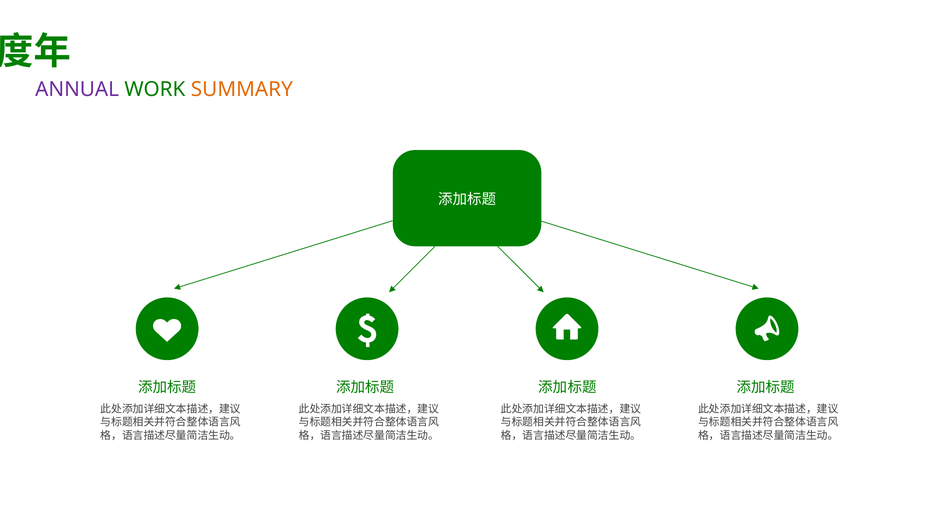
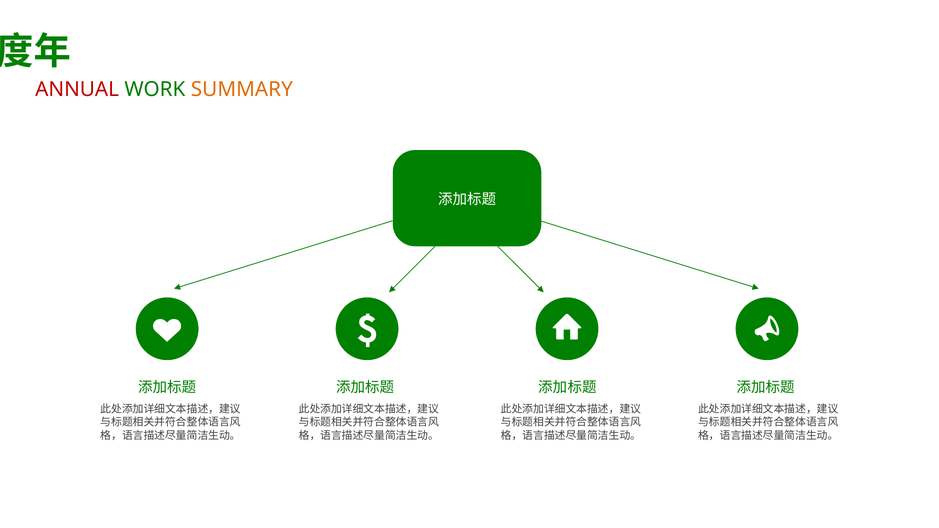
ANNUAL colour: purple -> red (77, 89)
